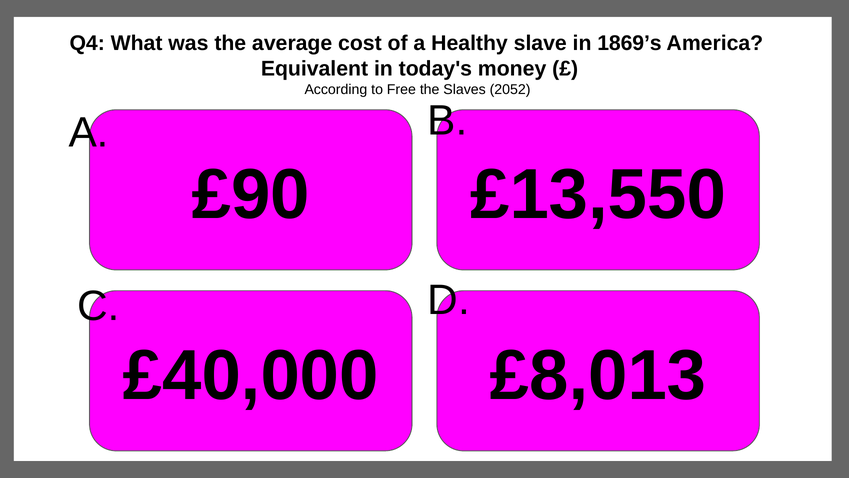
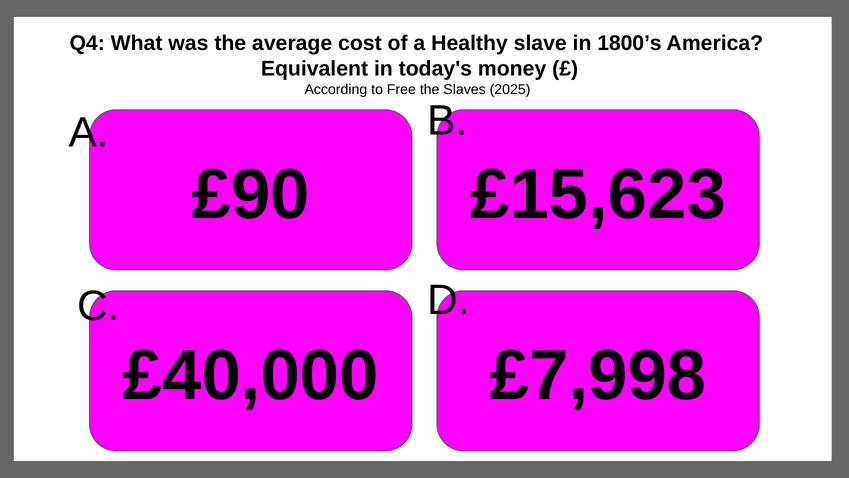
1869’s: 1869’s -> 1800’s (629, 43)
2052: 2052 -> 2025 (510, 90)
£13,550: £13,550 -> £15,623 (598, 195)
£8,013: £8,013 -> £7,998 (598, 375)
